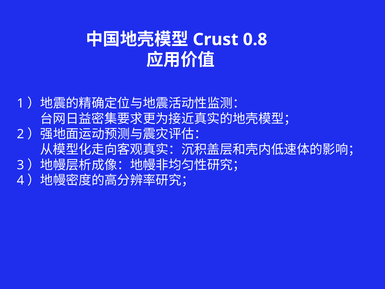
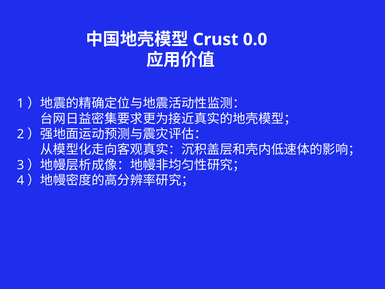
0.8: 0.8 -> 0.0 (255, 39)
